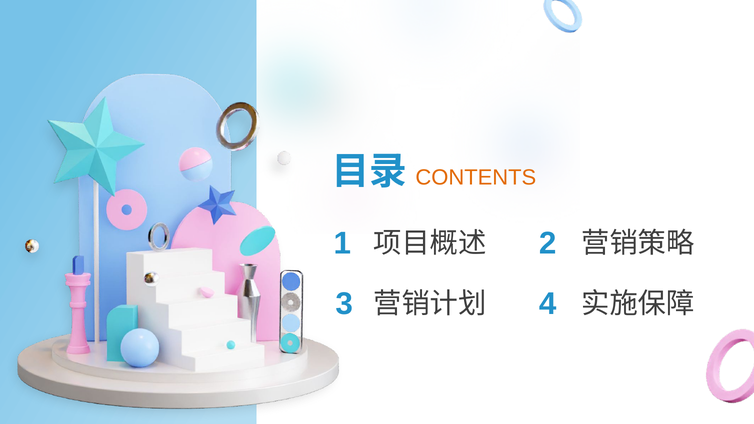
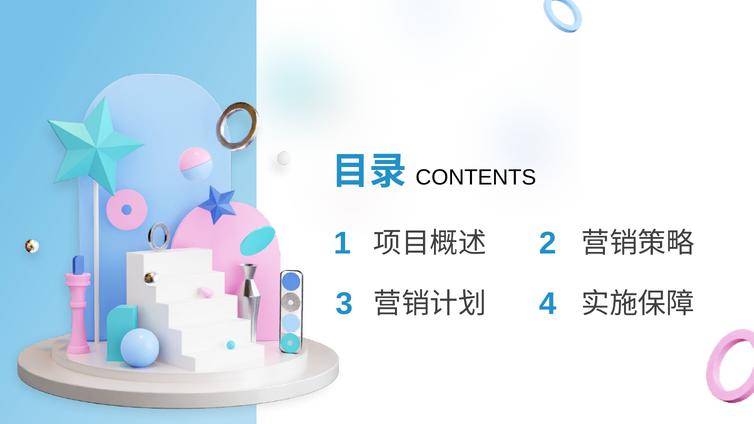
CONTENTS colour: orange -> black (476, 177)
